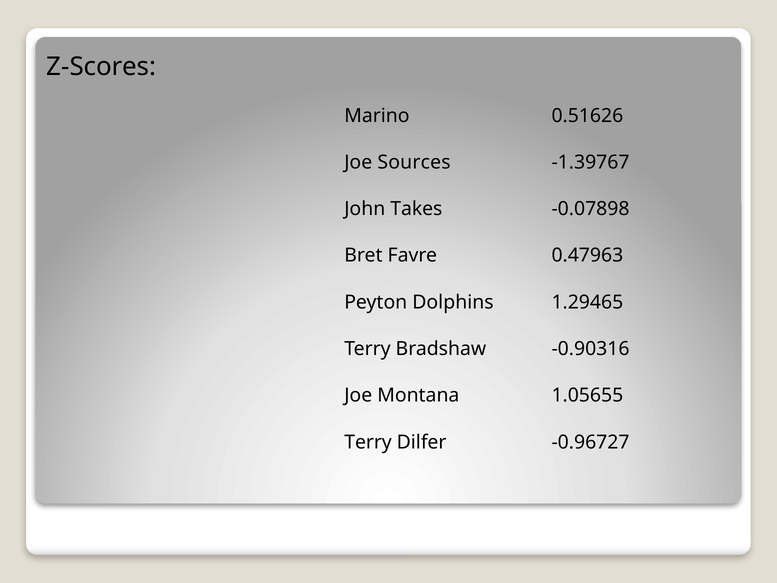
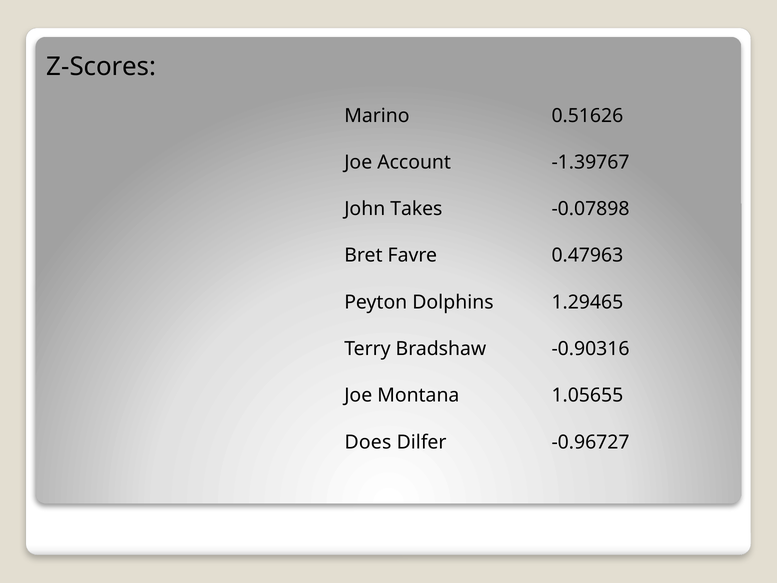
Sources: Sources -> Account (414, 162)
Terry: Terry -> Does (368, 442)
